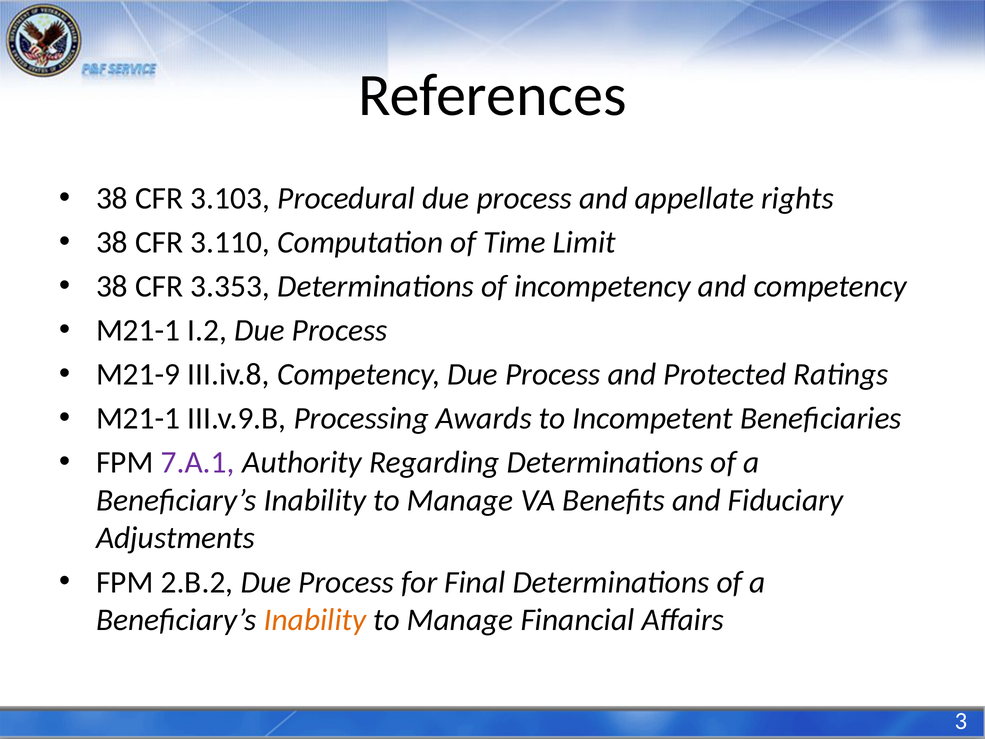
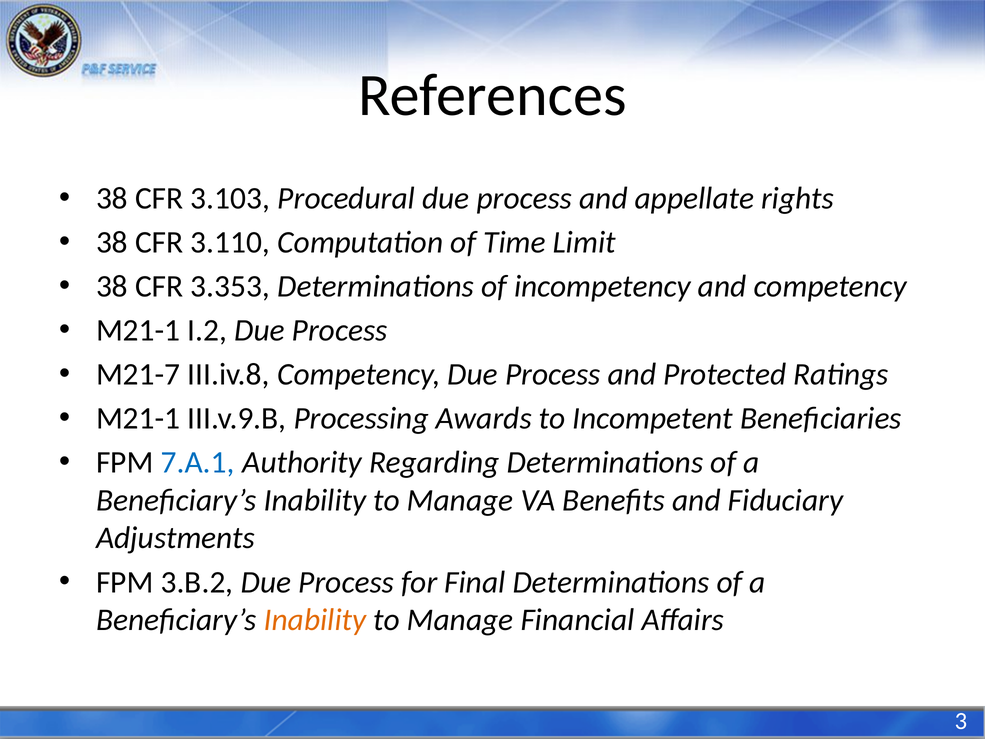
M21-9: M21-9 -> M21-7 (138, 374)
7.A.1 colour: purple -> blue (198, 462)
2.B.2: 2.B.2 -> 3.B.2 (197, 582)
